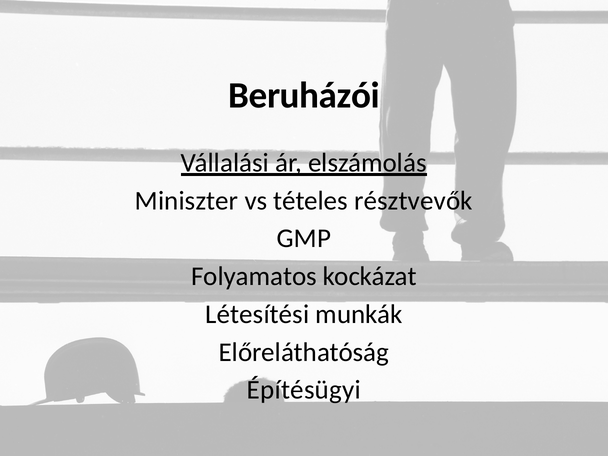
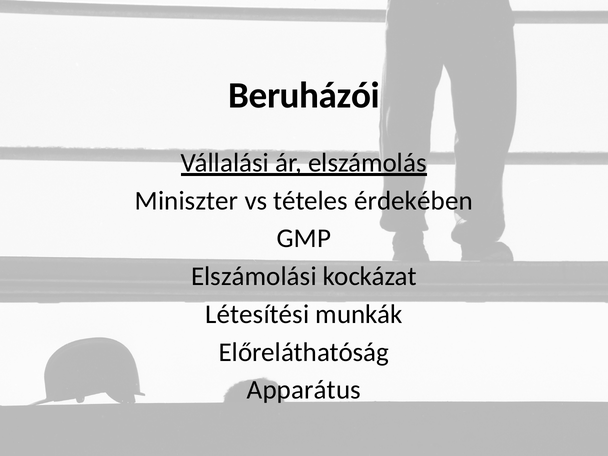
résztvevők: résztvevők -> érdekében (413, 201)
Folyamatos: Folyamatos -> Elszámolási (254, 276)
Építésügyi: Építésügyi -> Apparátus (304, 390)
